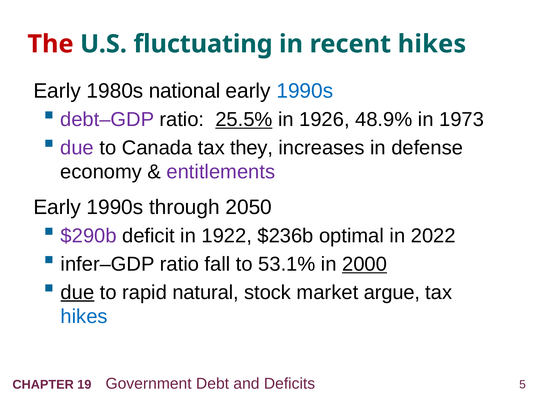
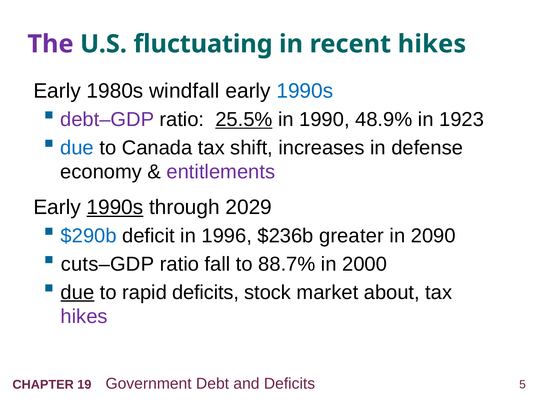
The colour: red -> purple (50, 44)
national: national -> windfall (184, 91)
1926: 1926 -> 1990 (324, 119)
1973: 1973 -> 1923 (462, 119)
due colour: purple -> blue (77, 148)
they: they -> shift (252, 148)
1990s underline: none -> present (115, 207)
2050: 2050 -> 2029 (249, 207)
$290b colour: purple -> blue (89, 236)
1922: 1922 -> 1996 (227, 236)
optimal: optimal -> greater (351, 236)
2022: 2022 -> 2090 (433, 236)
infer–GDP: infer–GDP -> cuts–GDP (108, 264)
53.1%: 53.1% -> 88.7% (287, 264)
2000 underline: present -> none (365, 264)
rapid natural: natural -> deficits (206, 292)
argue: argue -> about (392, 292)
hikes colour: blue -> purple (84, 316)
